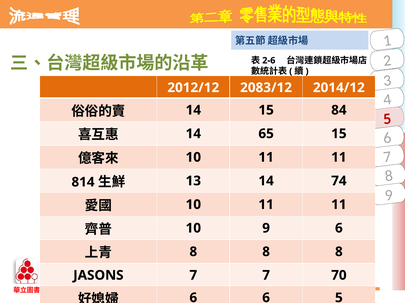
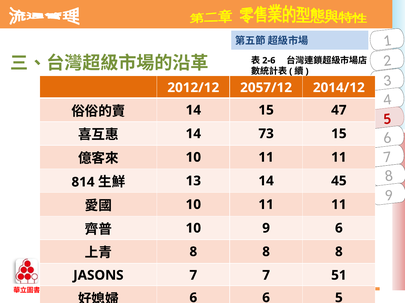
2083/12: 2083/12 -> 2057/12 (266, 88)
84: 84 -> 47 (339, 110)
65: 65 -> 73 (266, 134)
74: 74 -> 45 (339, 181)
70: 70 -> 51 (339, 276)
